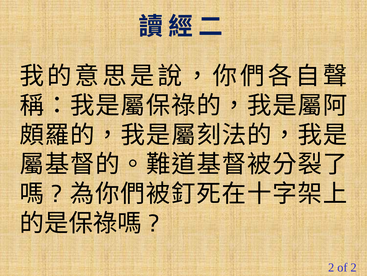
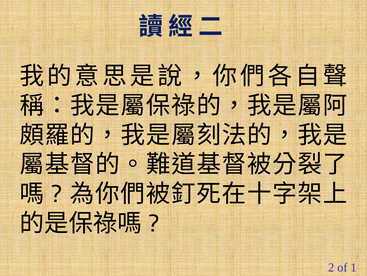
of 2: 2 -> 1 (354, 267)
